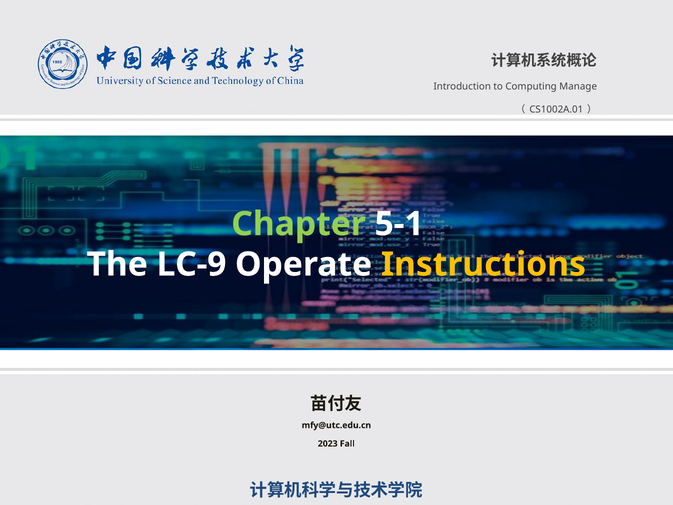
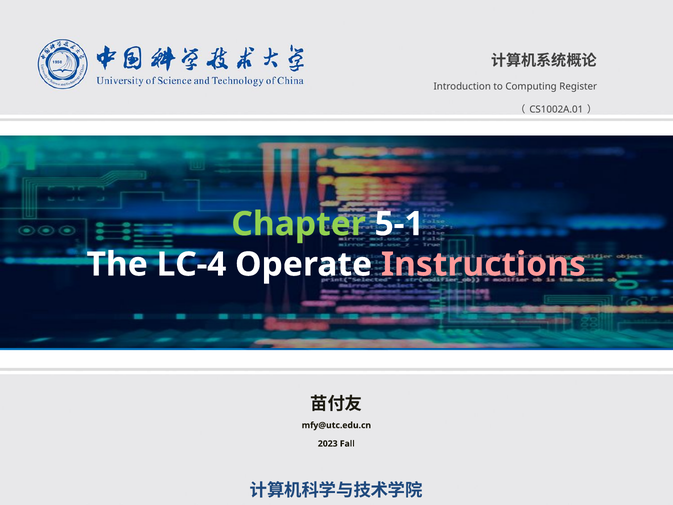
Manage: Manage -> Register (578, 87)
LC-9: LC-9 -> LC-4 (192, 264)
Instructions colour: yellow -> pink (483, 264)
